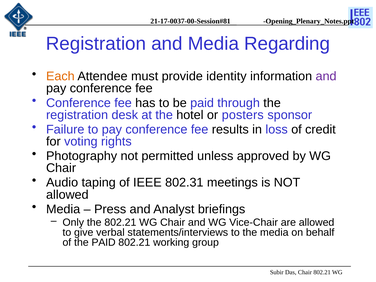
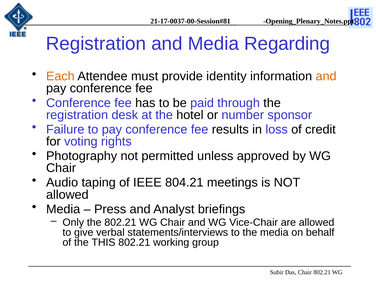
and colour: purple -> orange (326, 76)
posters: posters -> number (243, 115)
802.31: 802.31 -> 804.21 (184, 183)
the PAID: PAID -> THIS (103, 242)
